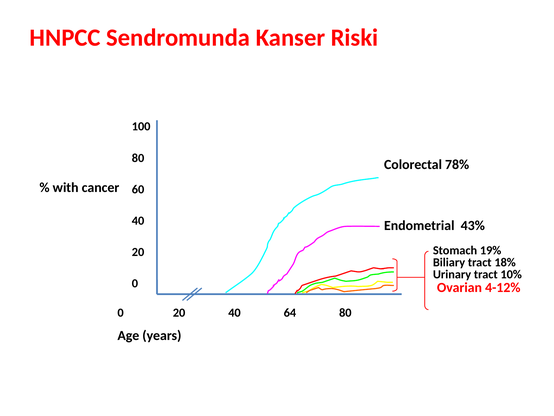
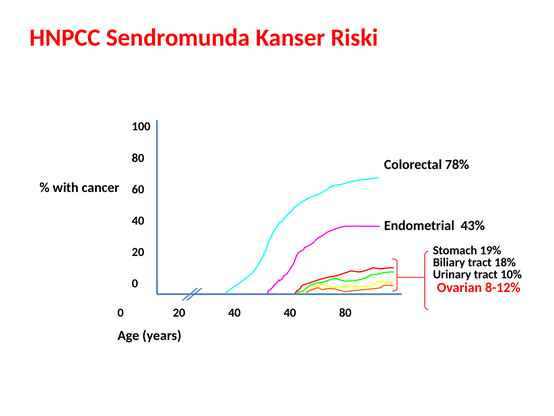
4-12%: 4-12% -> 8-12% (503, 287)
40 64: 64 -> 40 (290, 312)
